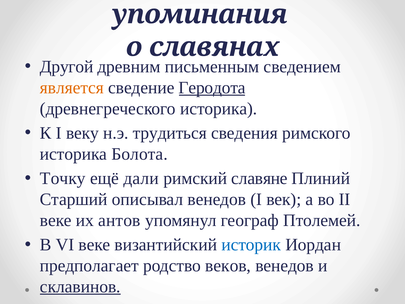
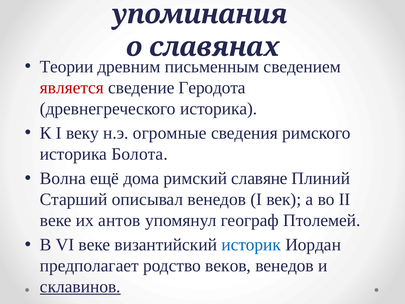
Другой: Другой -> Теории (67, 67)
является colour: orange -> red (72, 88)
Геродота underline: present -> none (212, 88)
трудиться: трудиться -> огромные (170, 133)
Точку: Точку -> Волна (63, 178)
дали: дали -> дома (141, 178)
